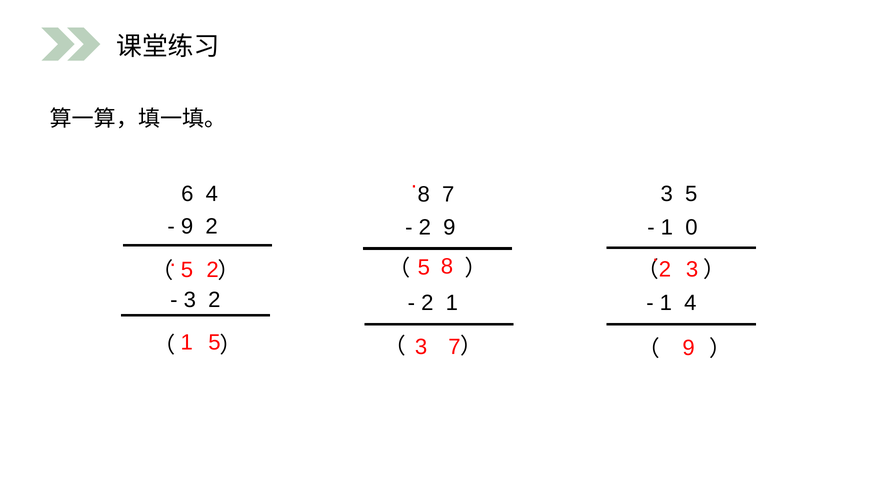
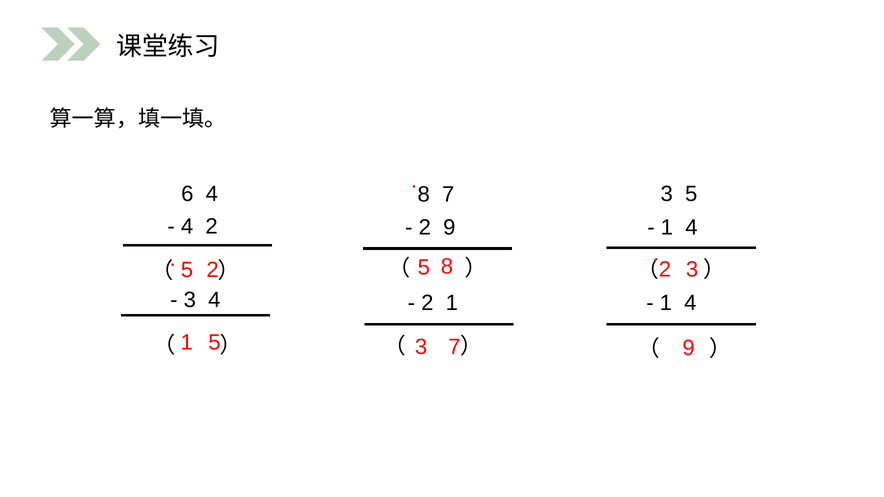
9: 9 -> 4 (187, 227)
0: 0 -> 4 (691, 227)
3 2: 2 -> 4 (214, 300)
